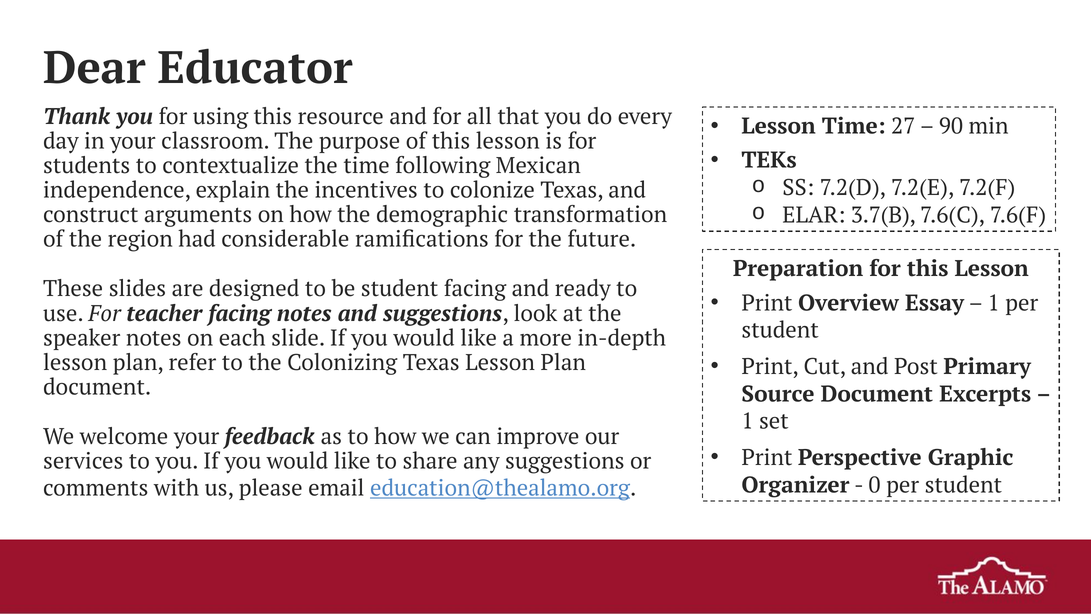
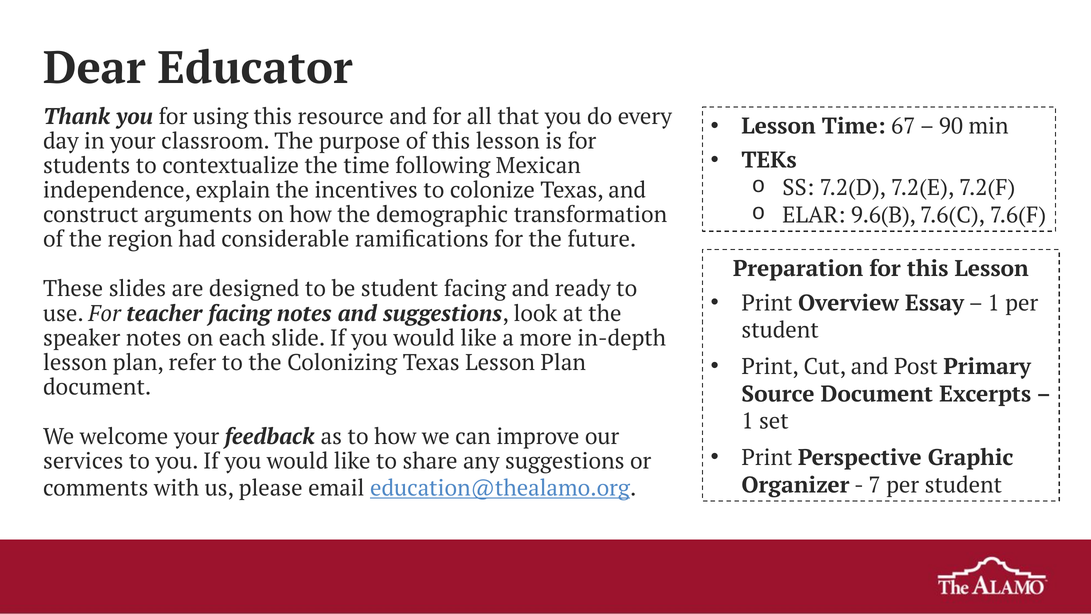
27: 27 -> 67 (903, 126)
3.7(B: 3.7(B -> 9.6(B (883, 215)
0: 0 -> 7 (874, 485)
